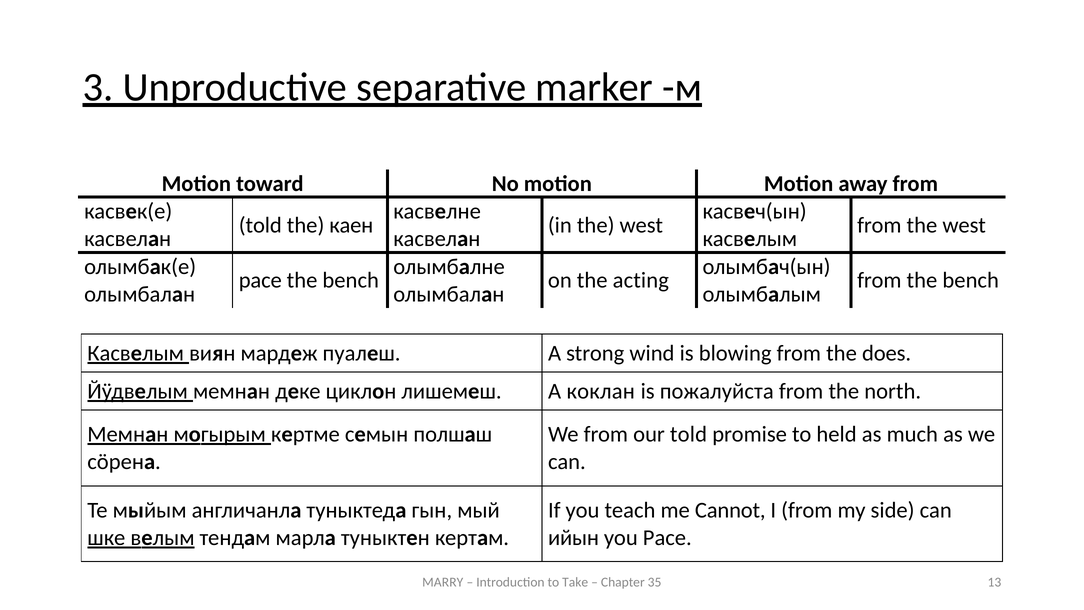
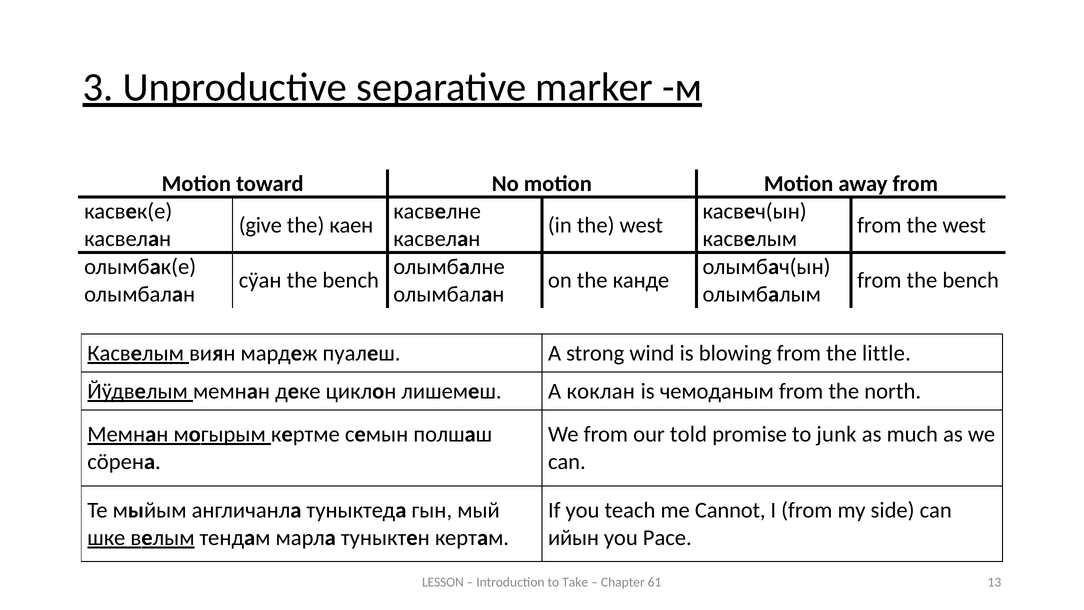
told: told -> give (260, 225)
pace: pace -> сӱан (260, 280)
acting: acting -> канде (641, 280)
does: does -> little (886, 353)
пожалуйста: пожалуйста -> чемоданым (717, 391)
held: held -> junk (836, 434)
MARRY: MARRY -> LESSON (443, 582)
35: 35 -> 61 (655, 582)
